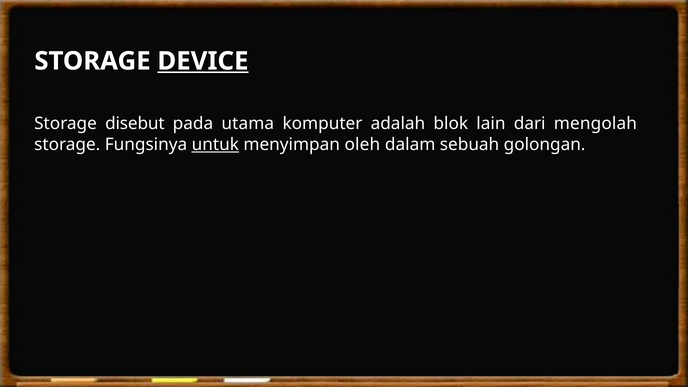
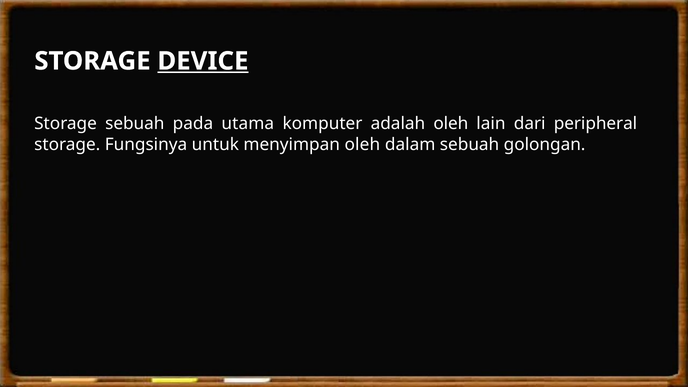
Storage disebut: disebut -> sebuah (135, 124)
adalah blok: blok -> oleh (451, 124)
mengolah: mengolah -> peripheral (595, 124)
untuk underline: present -> none (215, 144)
